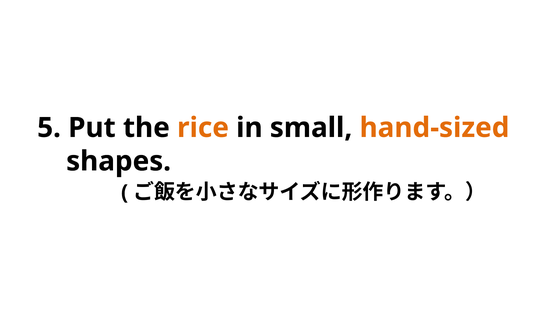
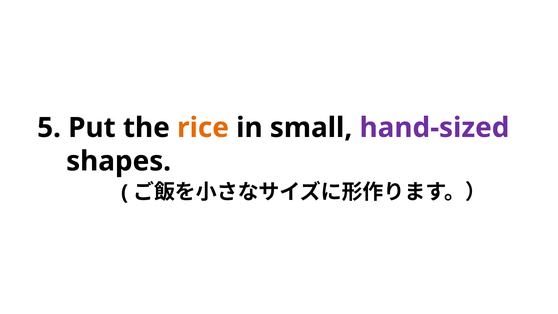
hand-sized colour: orange -> purple (434, 128)
